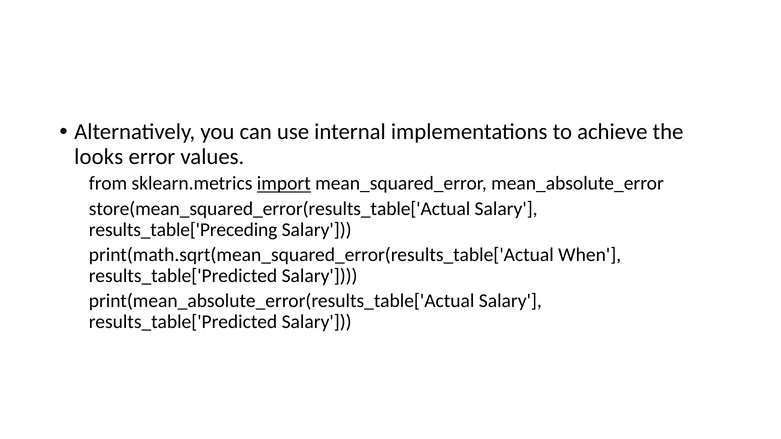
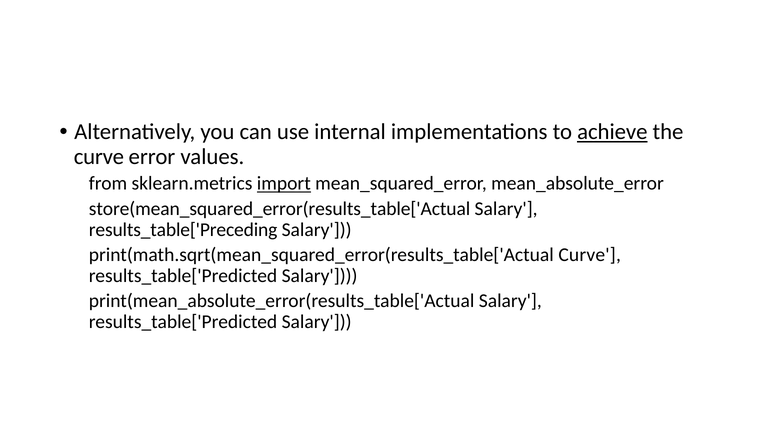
achieve underline: none -> present (612, 132)
looks: looks -> curve (99, 157)
print(math.sqrt(mean_squared_error(results_table['Actual When: When -> Curve (590, 255)
